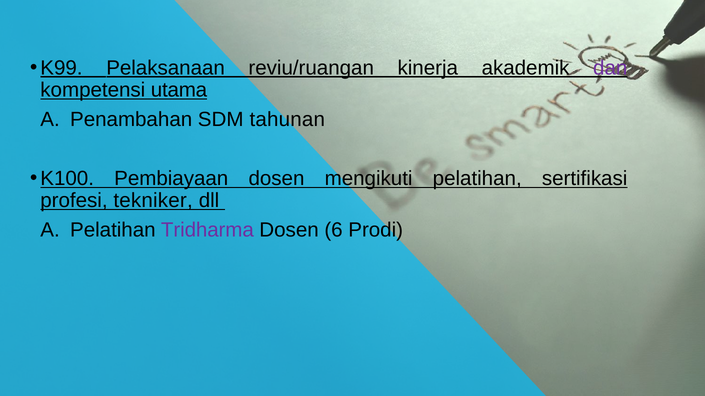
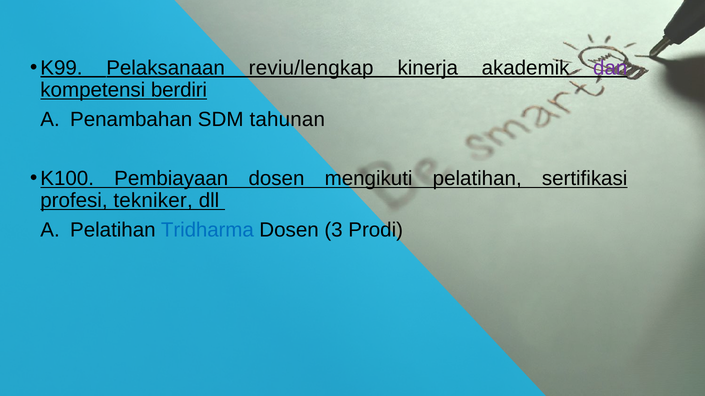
reviu/ruangan: reviu/ruangan -> reviu/lengkap (311, 68)
utama: utama -> berdiri (179, 90)
Tridharma colour: purple -> blue (207, 230)
6: 6 -> 3 (334, 230)
